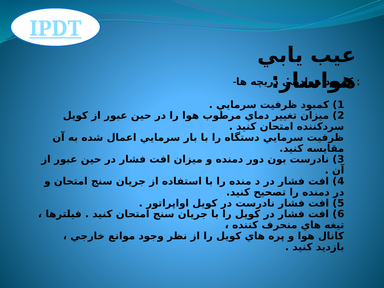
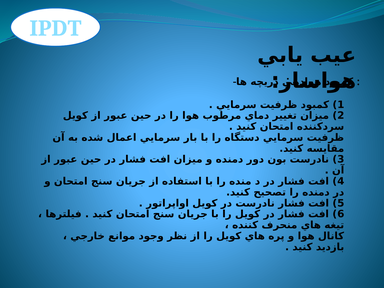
IPDT underline: present -> none (55, 29)
